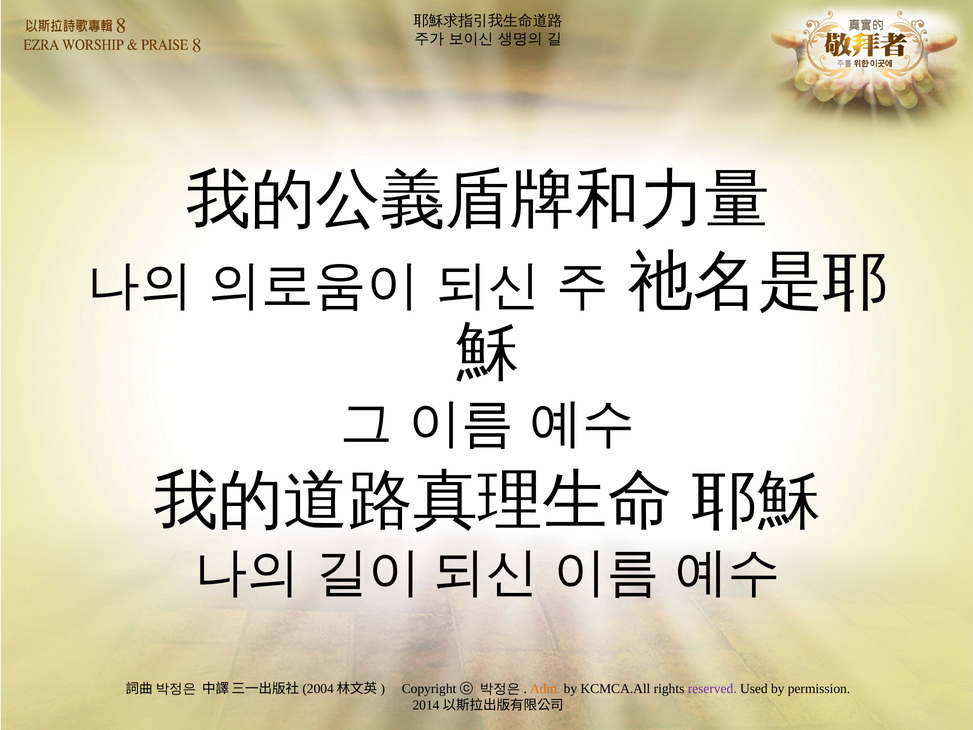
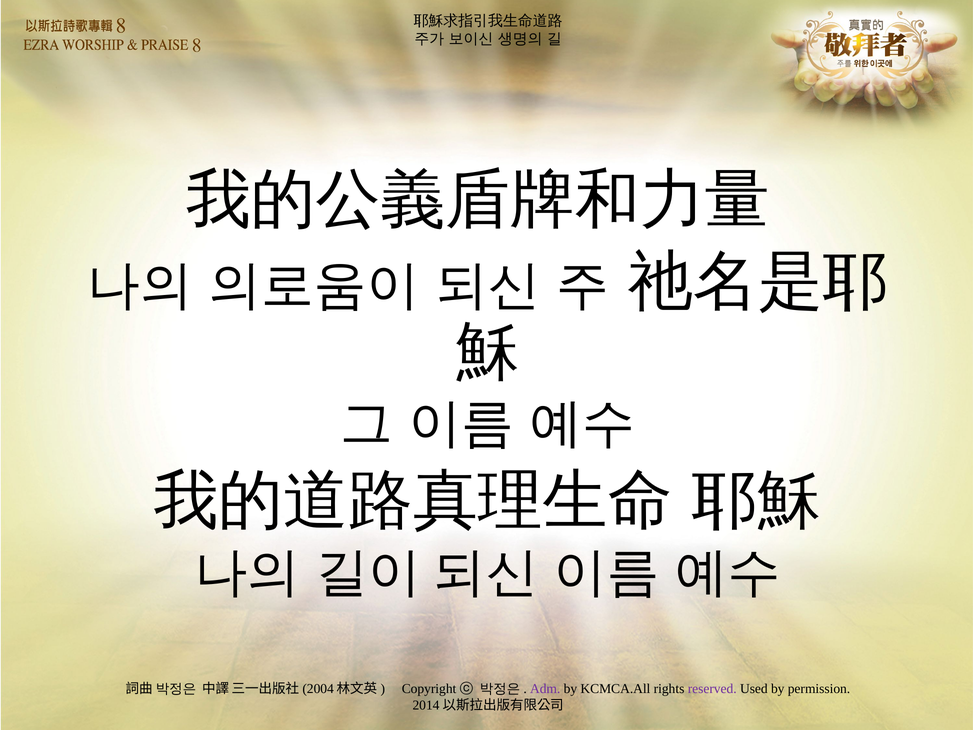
Adm colour: orange -> purple (545, 689)
